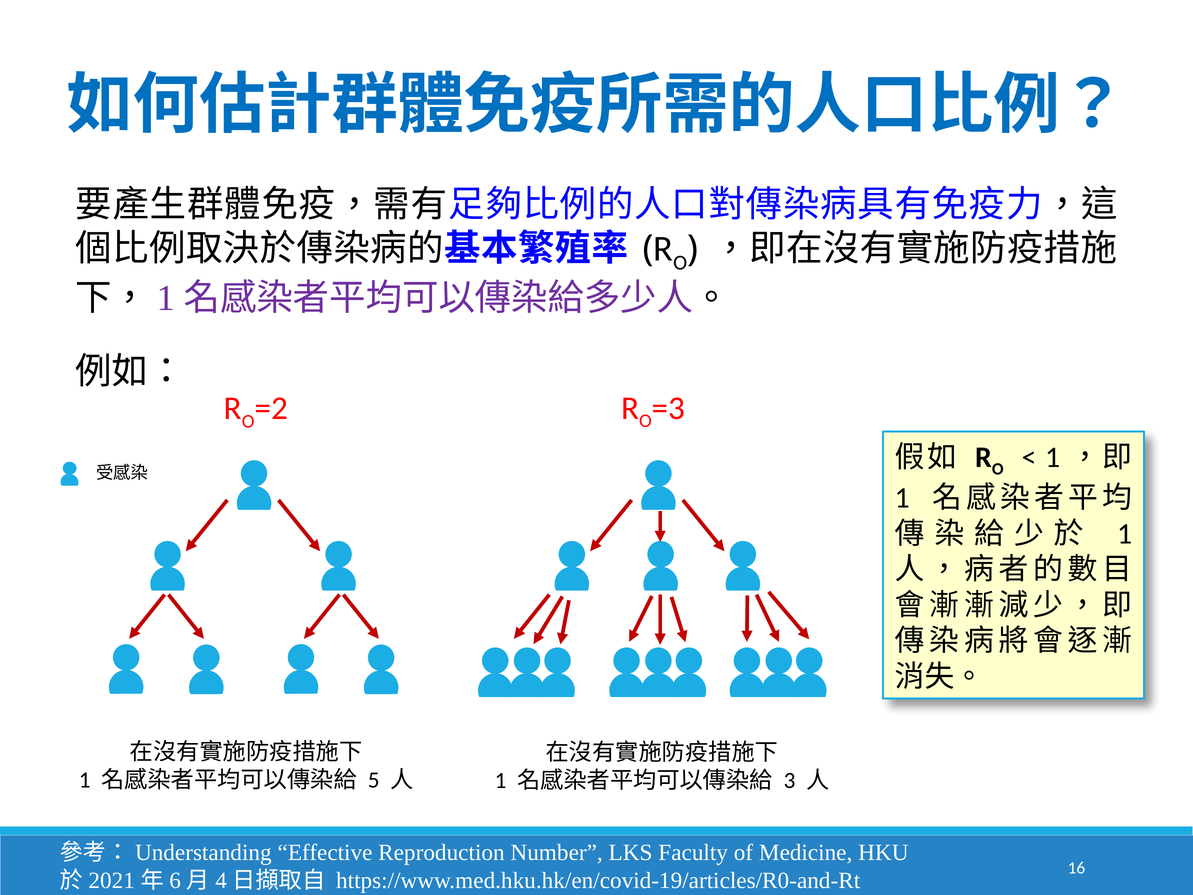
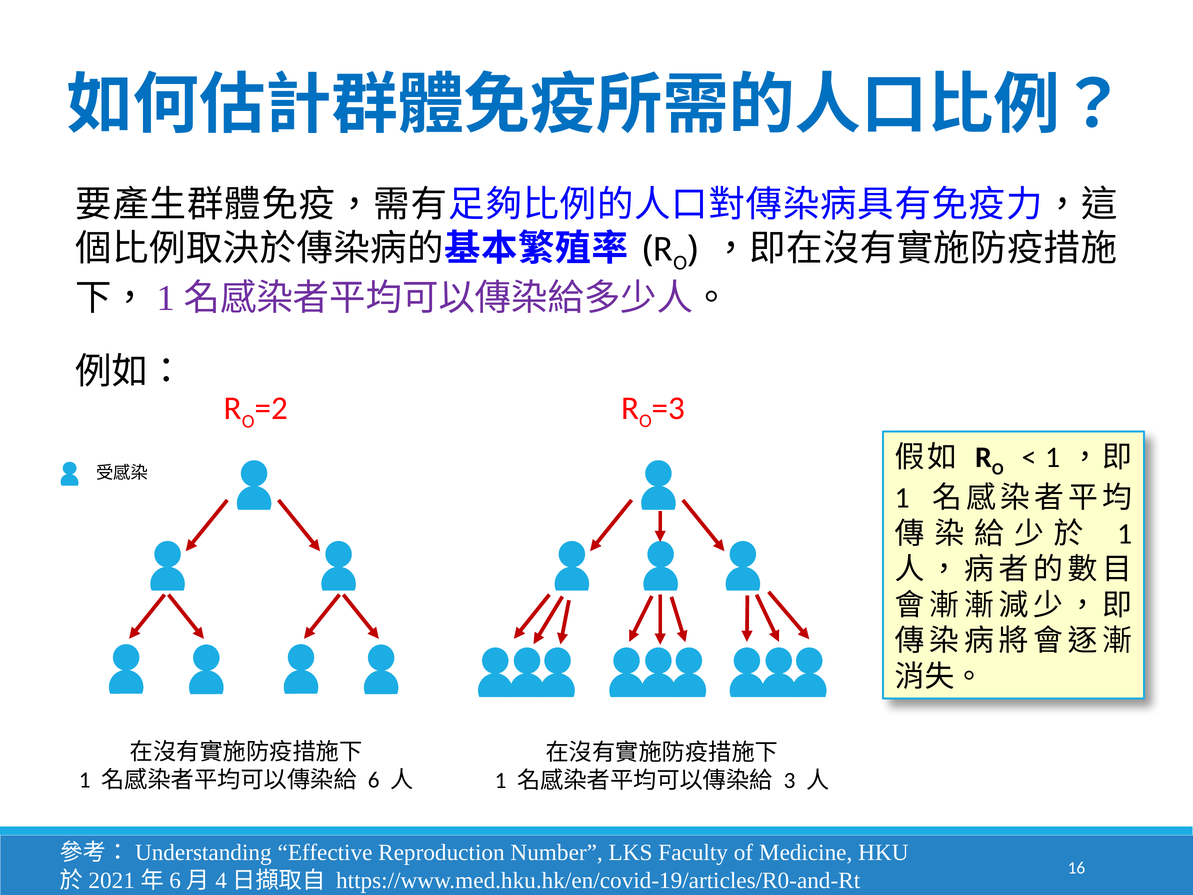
5: 5 -> 6 (374, 780)
